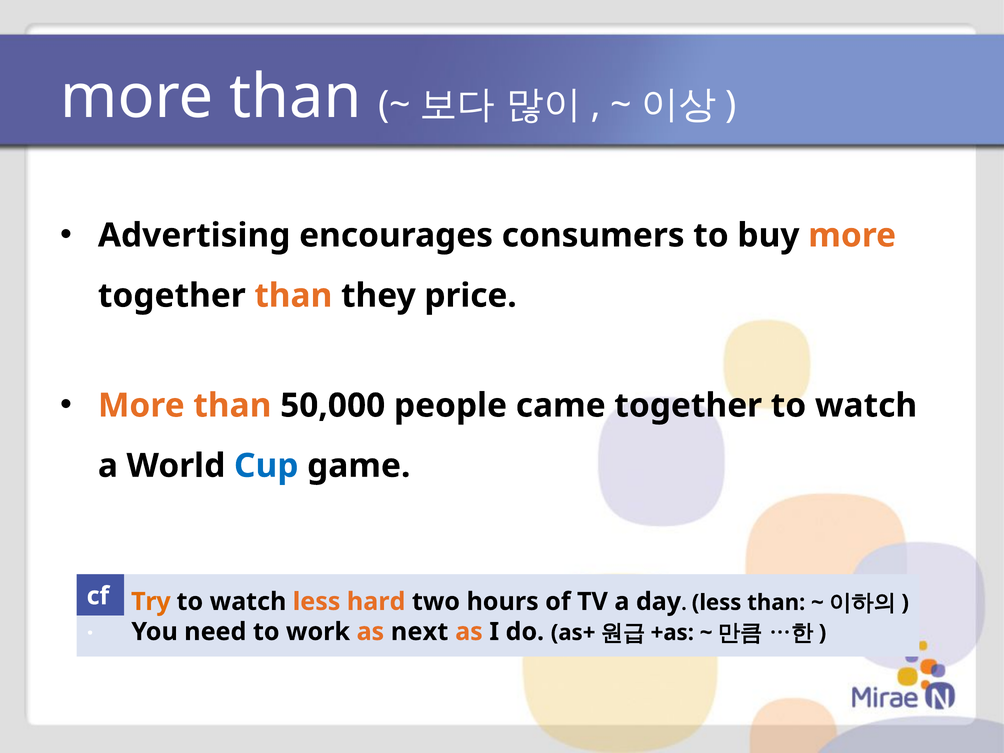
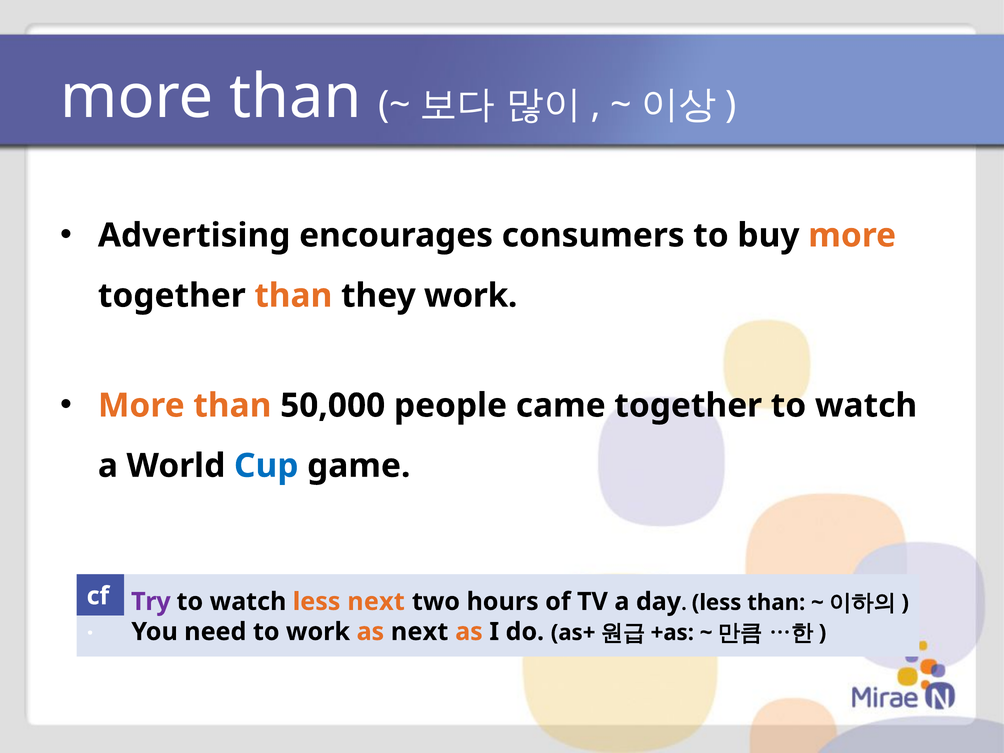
they price: price -> work (471, 296)
Try colour: orange -> purple (151, 602)
less hard: hard -> next (376, 602)
